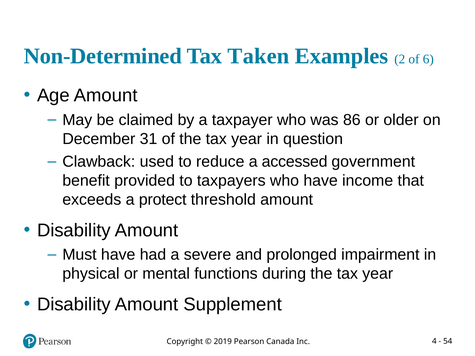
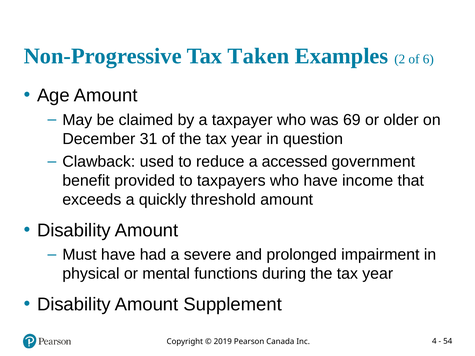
Non-Determined: Non-Determined -> Non-Progressive (103, 56)
86: 86 -> 69 (352, 120)
protect: protect -> quickly (163, 200)
